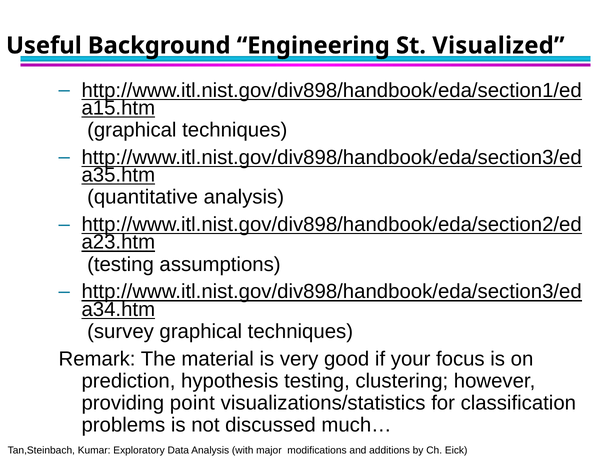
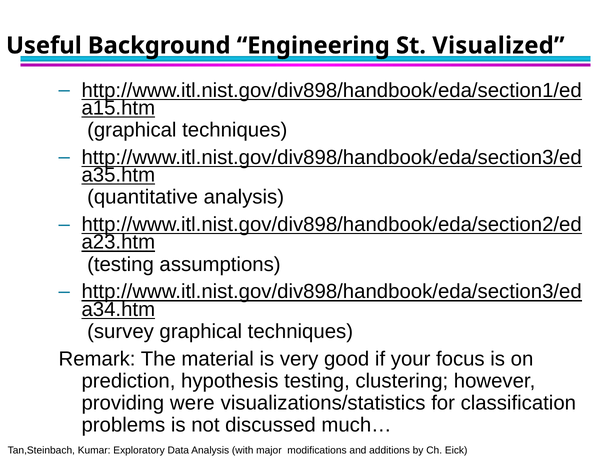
point: point -> were (192, 402)
